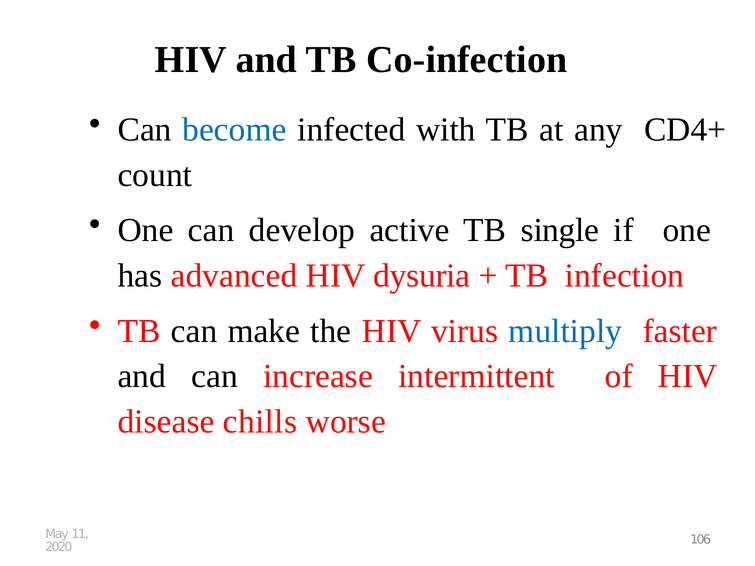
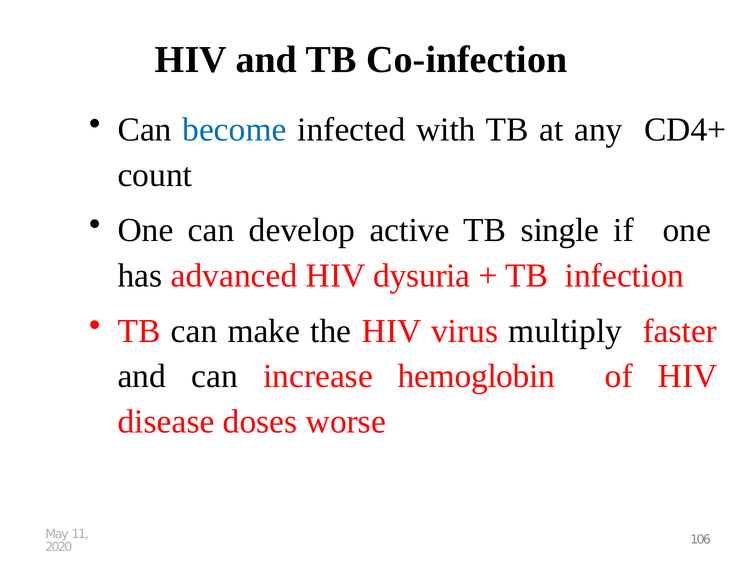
multiply colour: blue -> black (565, 331)
intermittent: intermittent -> hemoglobin (477, 376)
chills: chills -> doses (260, 422)
